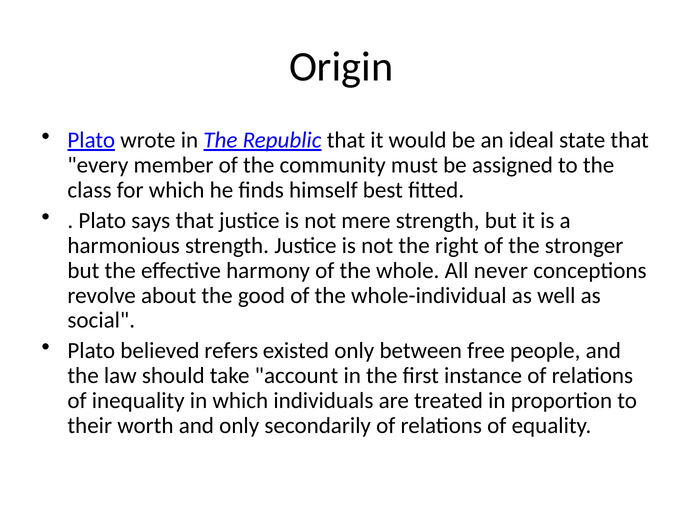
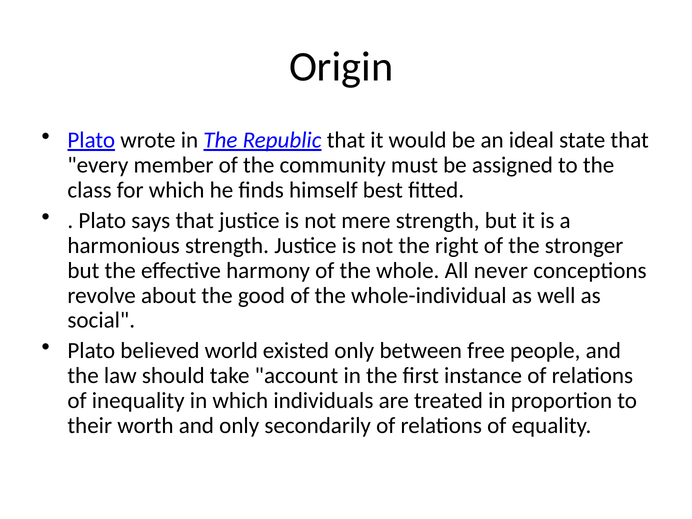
refers: refers -> world (231, 351)
